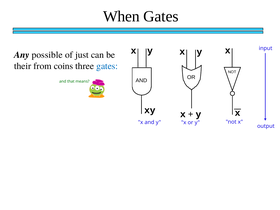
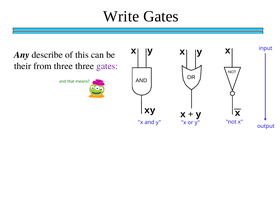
When: When -> Write (121, 16)
possible: possible -> describe (47, 55)
just: just -> this (82, 55)
from coins: coins -> three (63, 66)
gates colour: blue -> purple (107, 66)
